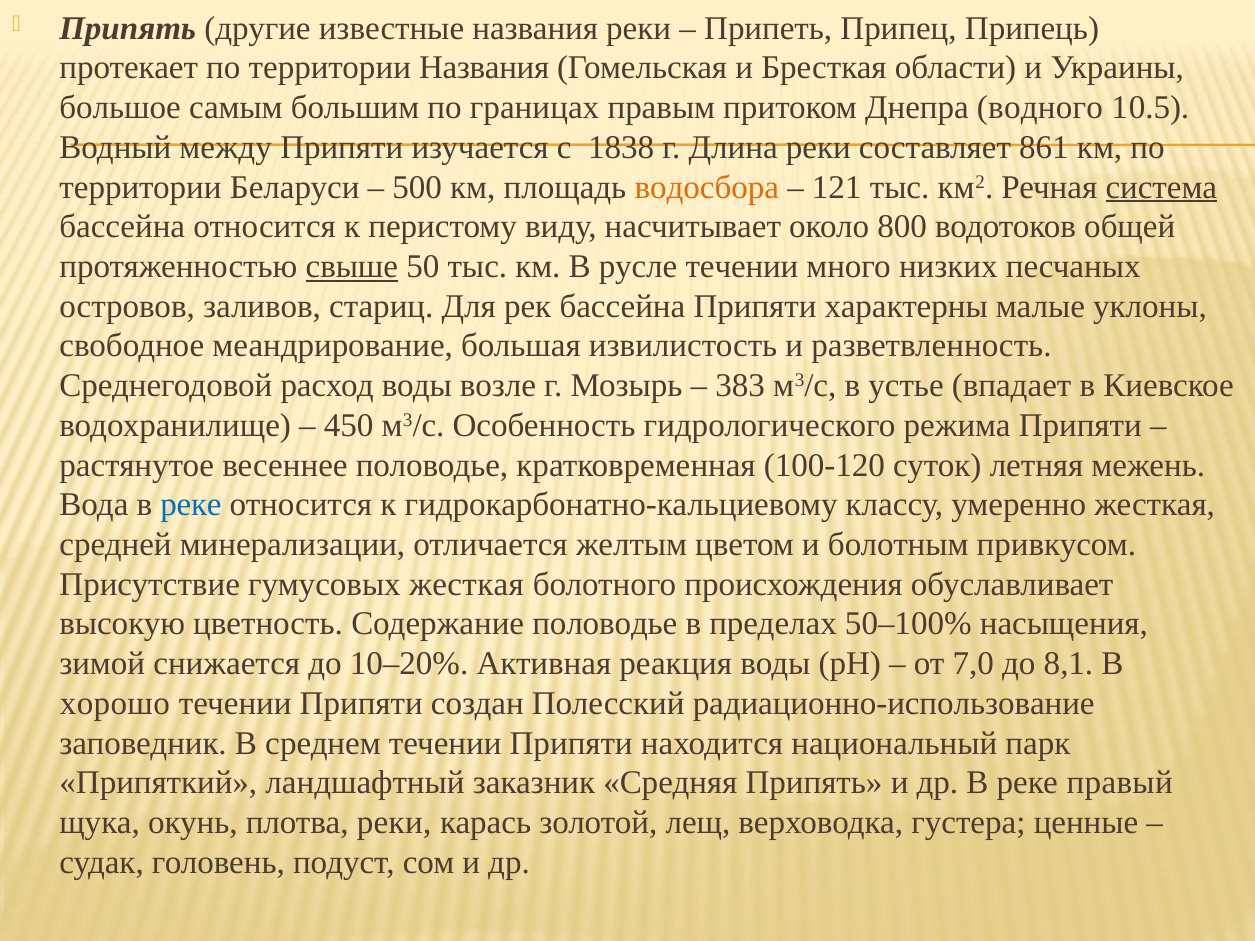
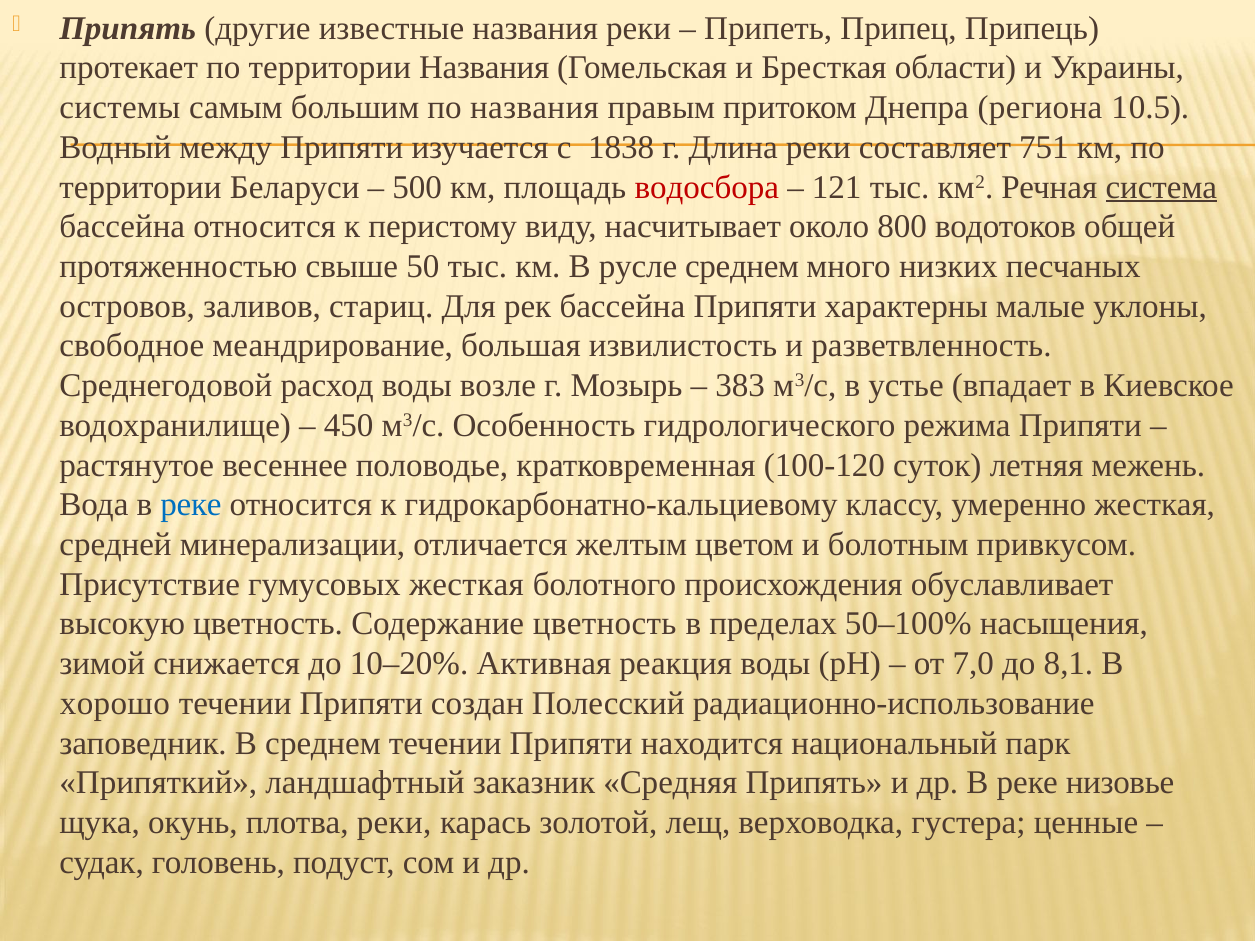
большое: большое -> системы (120, 108)
по границах: границах -> названия (534, 108)
водного: водного -> региона (1040, 108)
861: 861 -> 751 (1044, 148)
водосбора colour: orange -> red (707, 187)
свыше underline: present -> none (352, 267)
русле течении: течении -> среднем (742, 267)
Содержание половодье: половодье -> цветность (605, 624)
правый: правый -> низовье (1120, 783)
